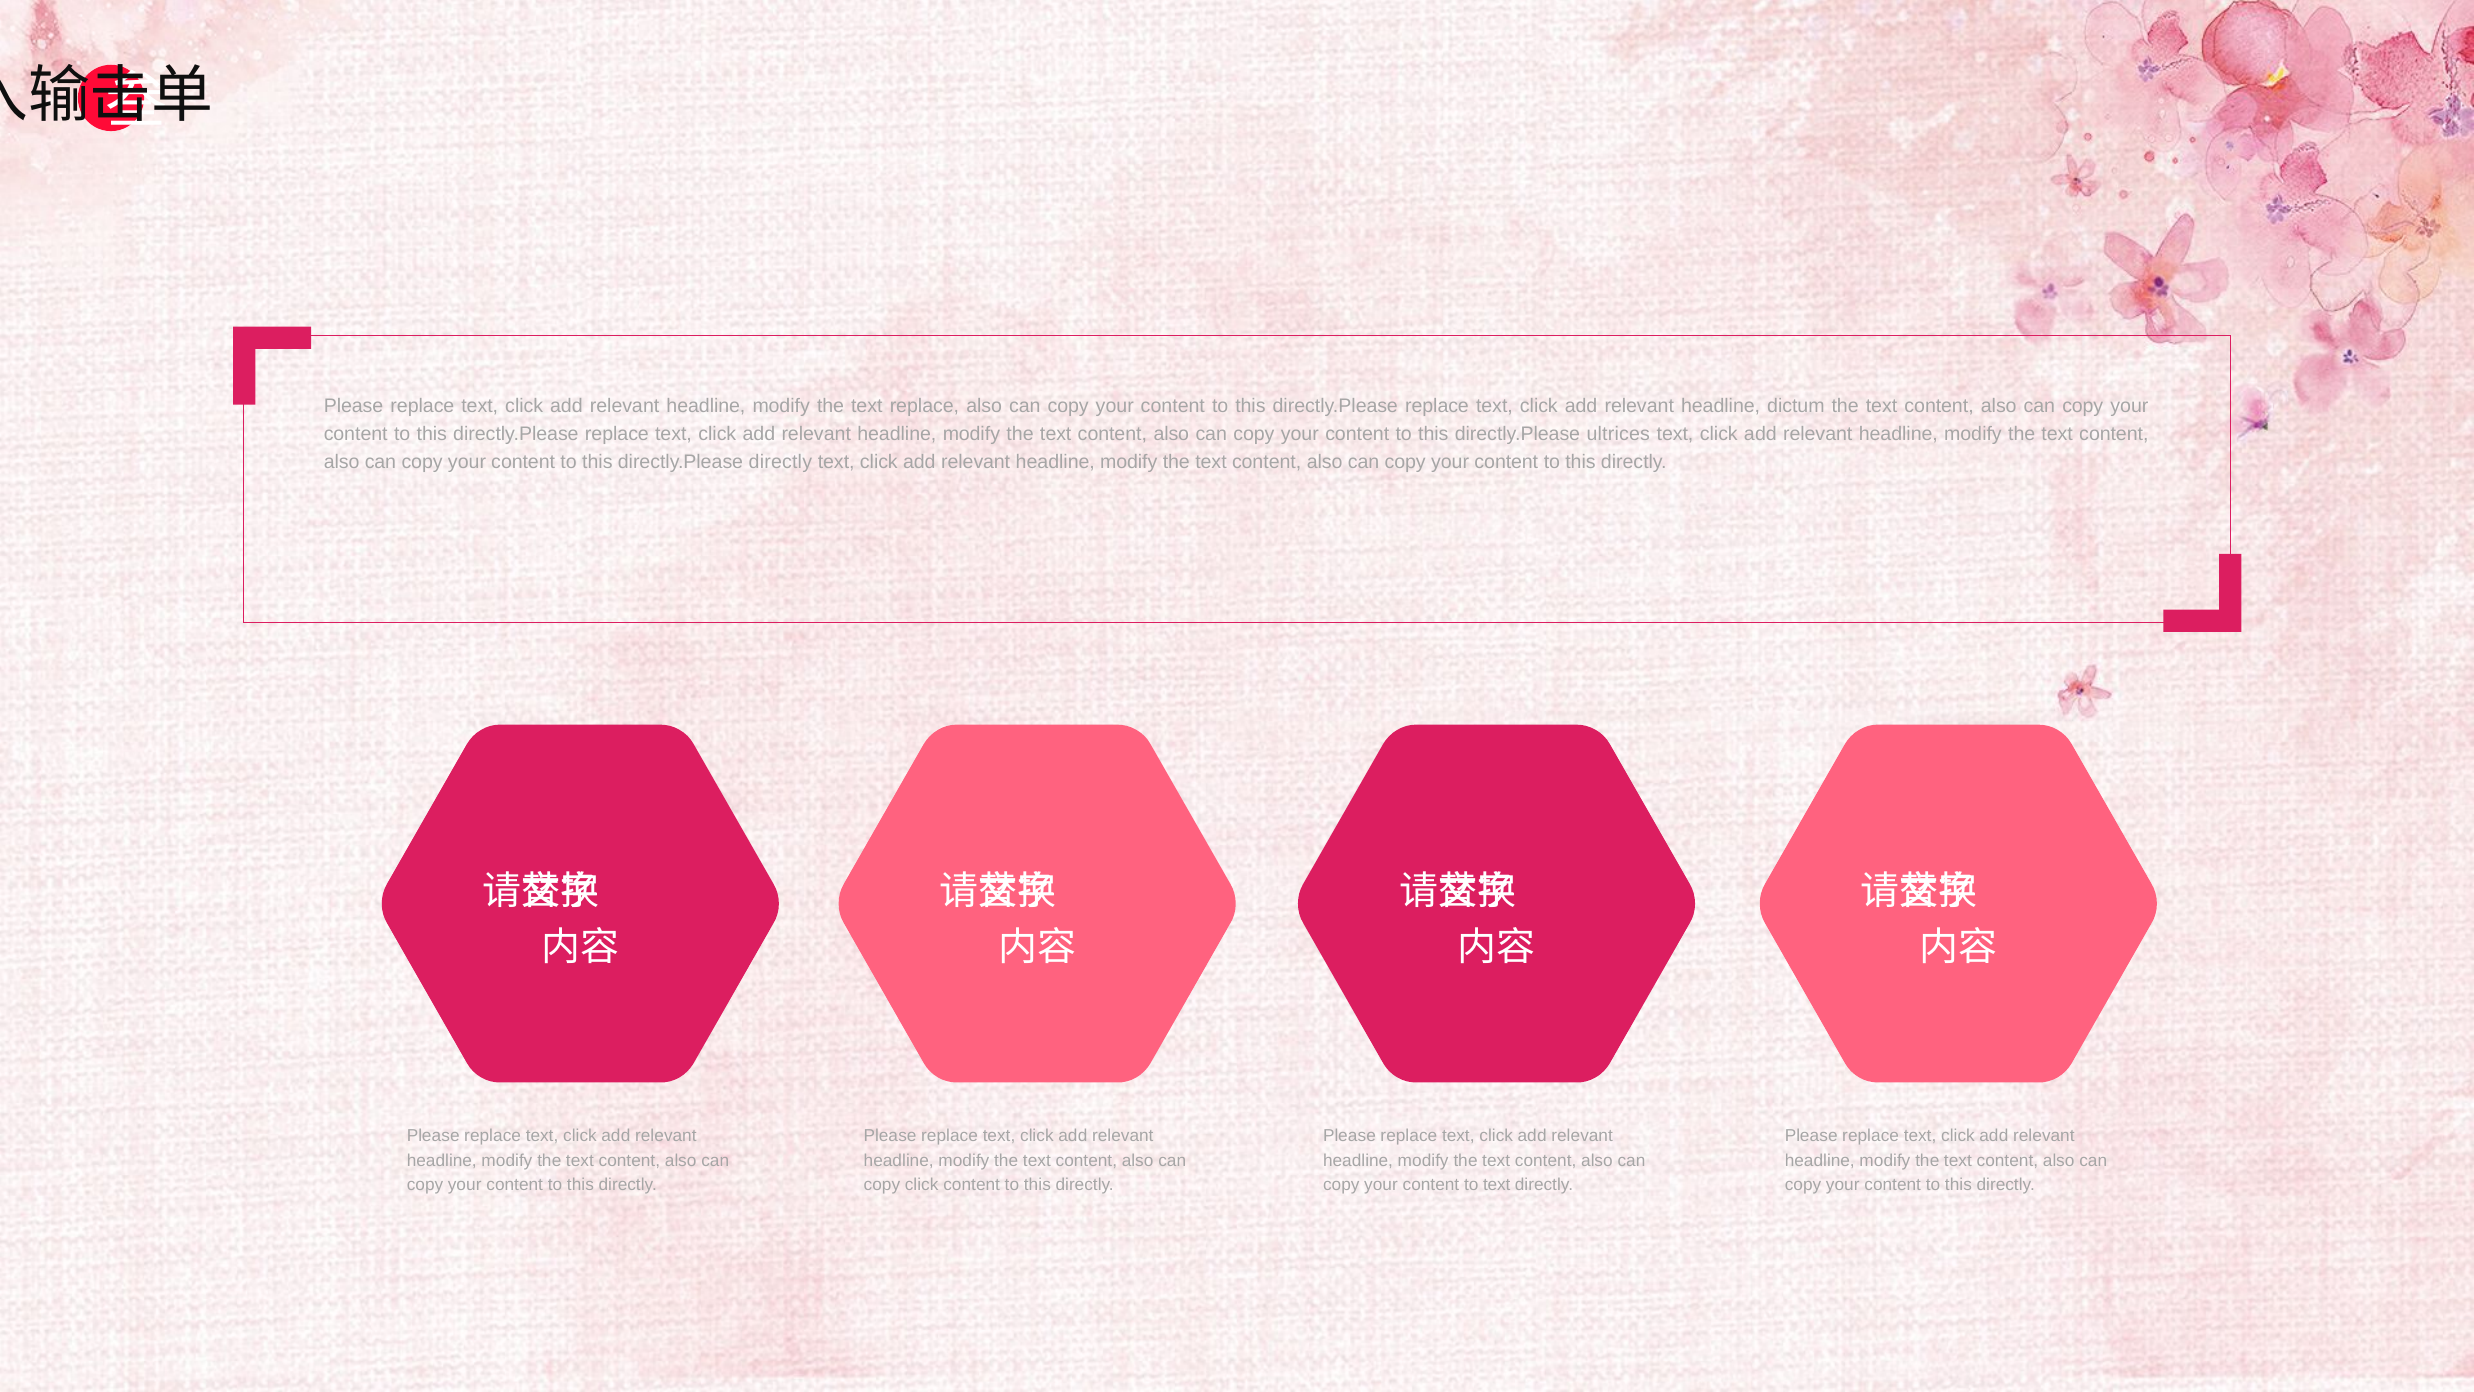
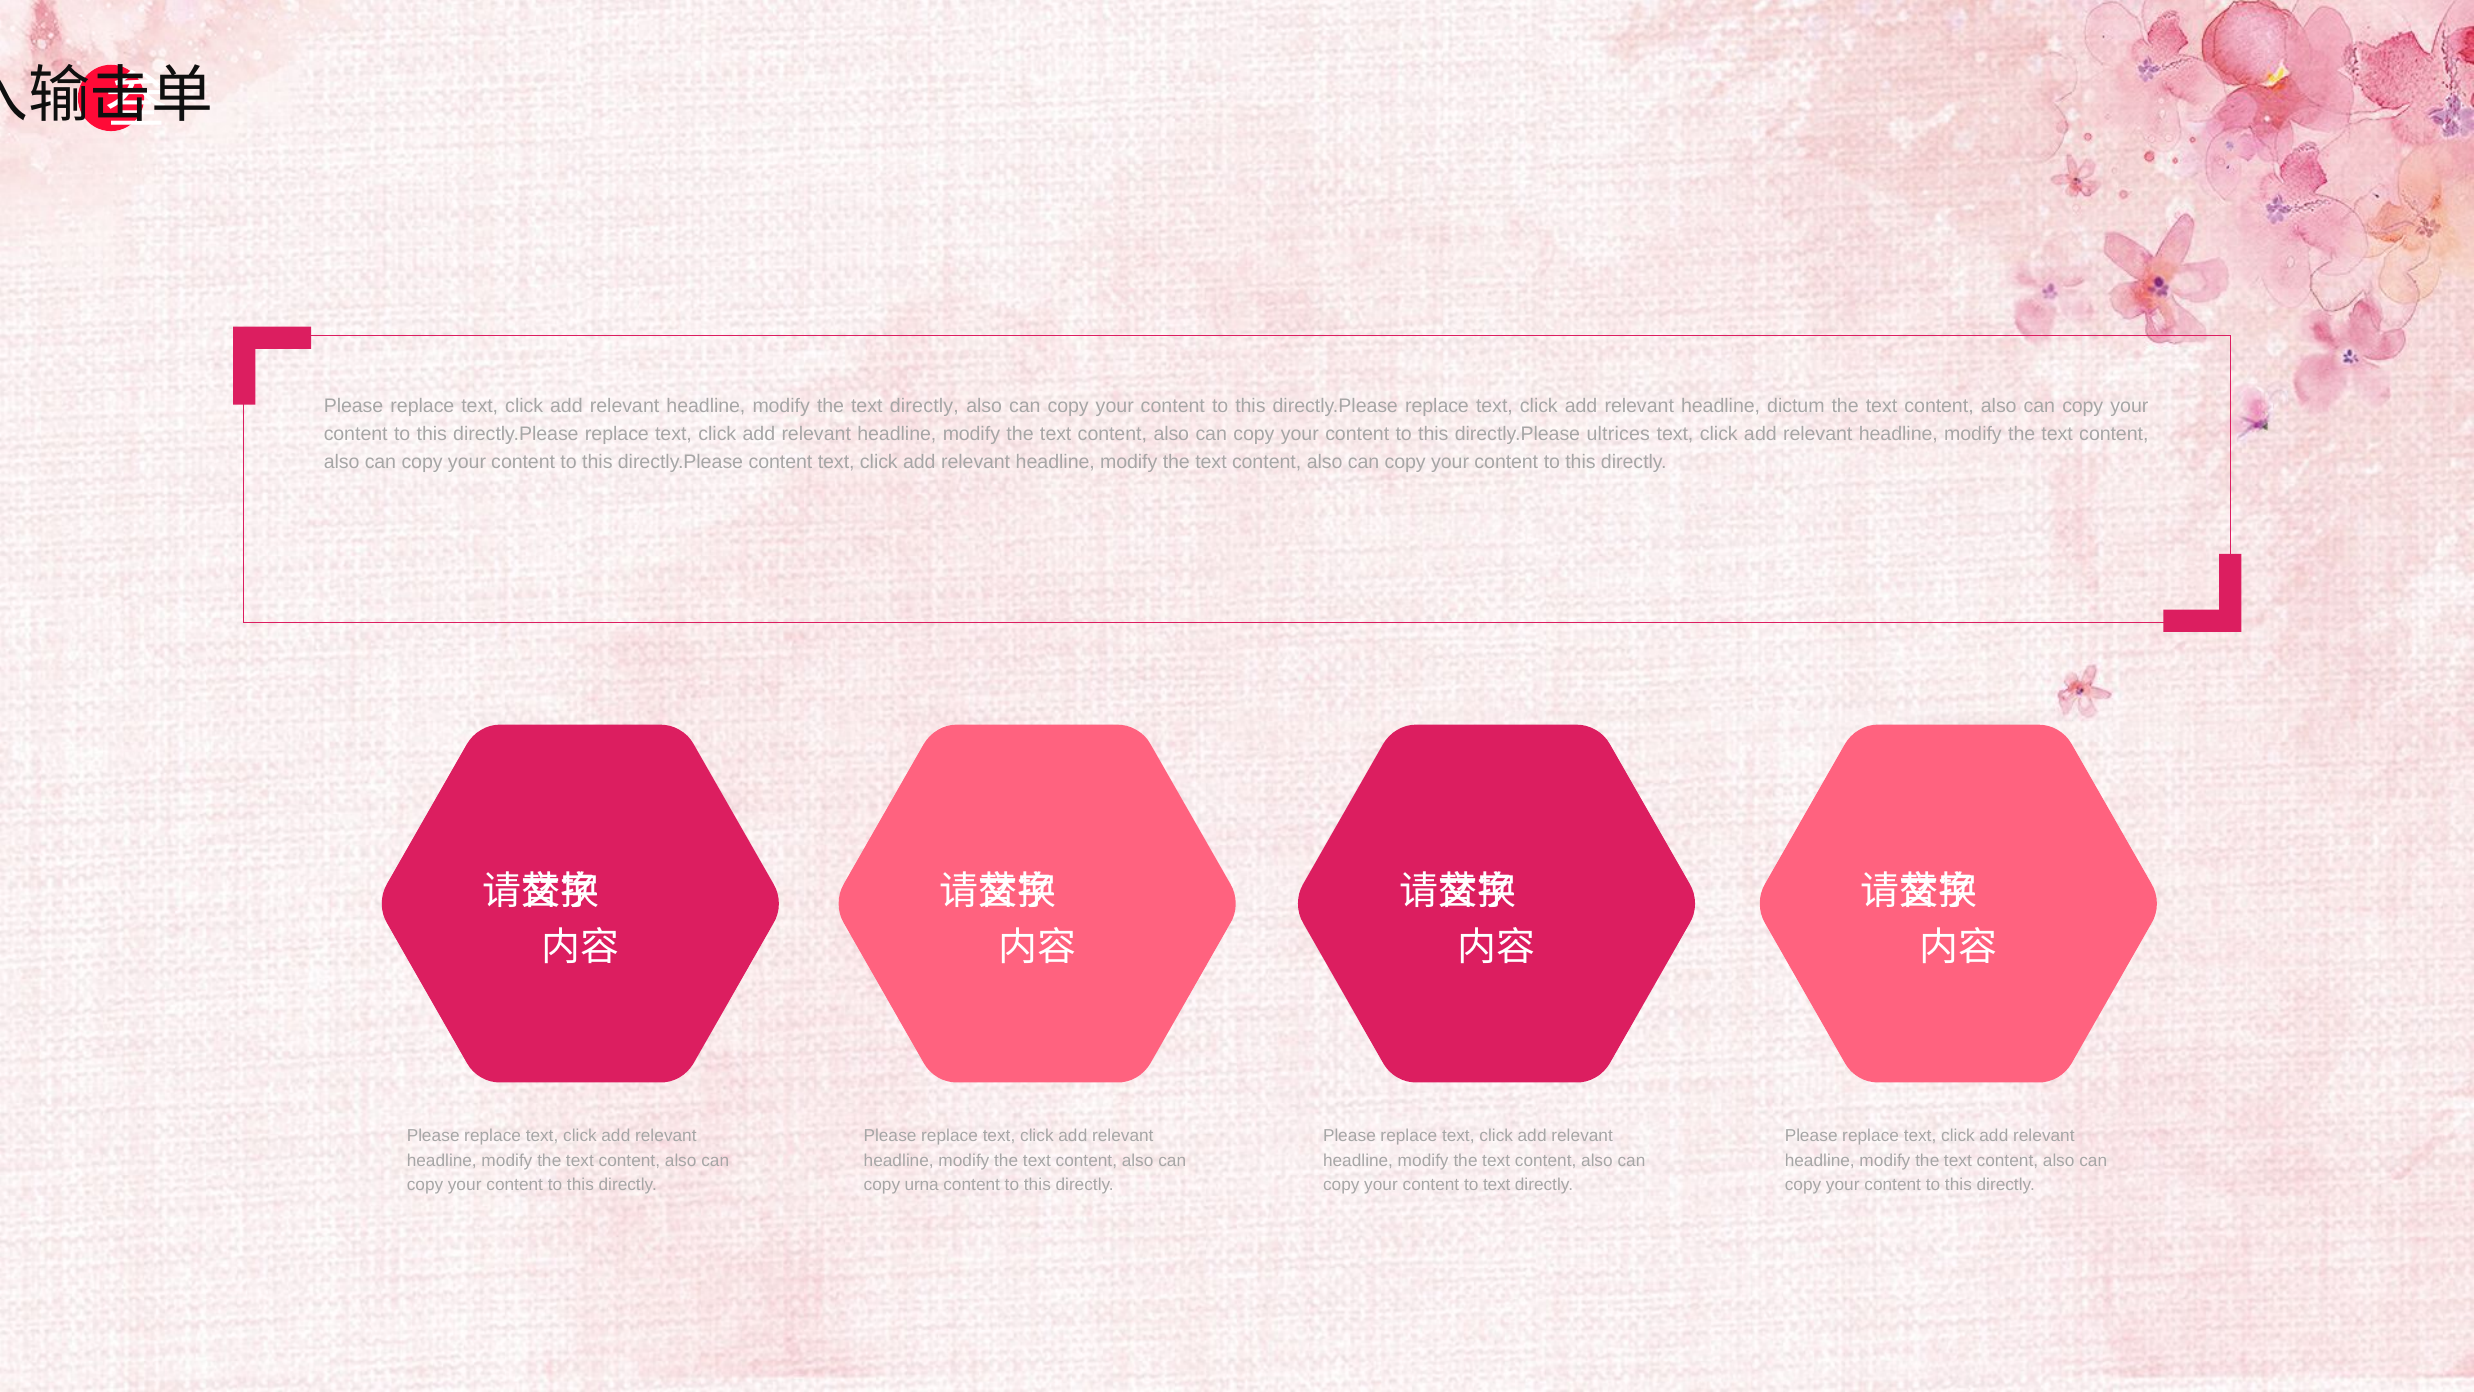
the text replace: replace -> directly (924, 406)
directly.Please directly: directly -> content (781, 462)
copy click: click -> urna (922, 1185)
